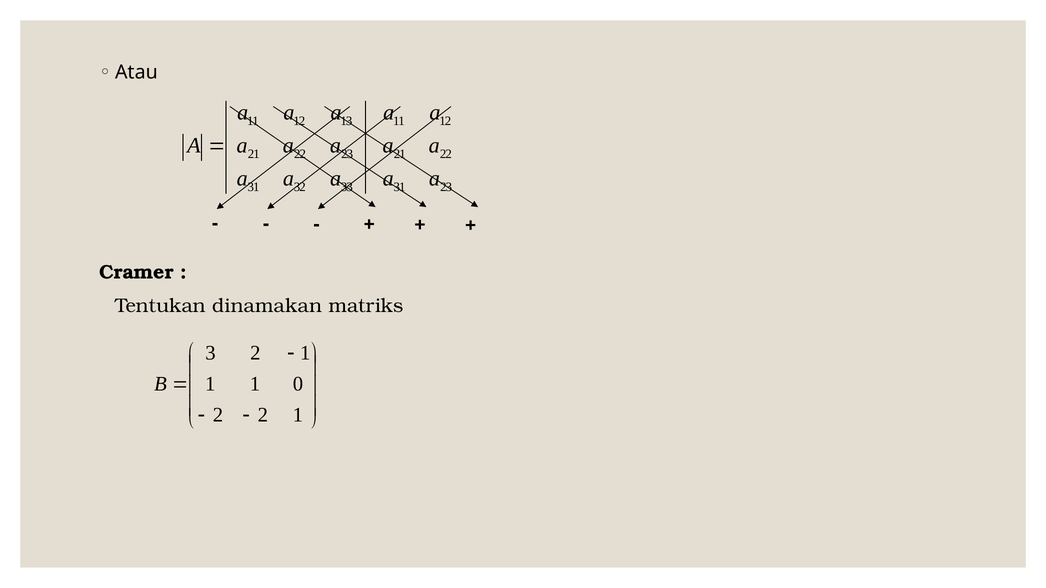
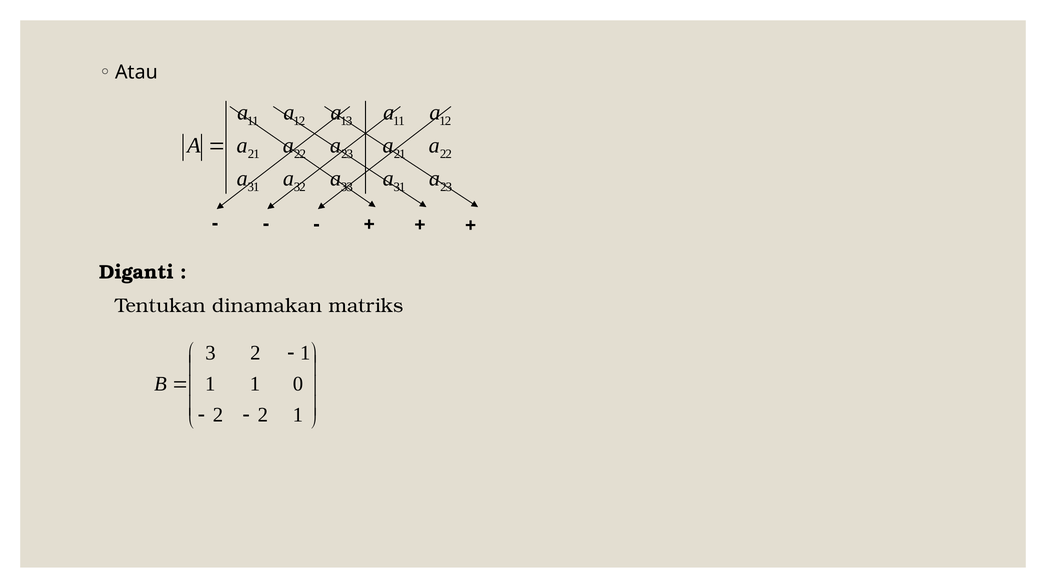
Cramer: Cramer -> Diganti (137, 273)
